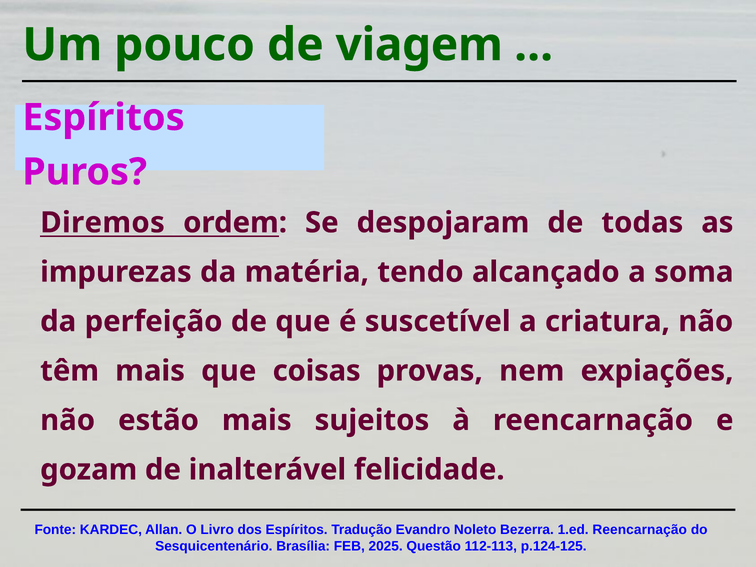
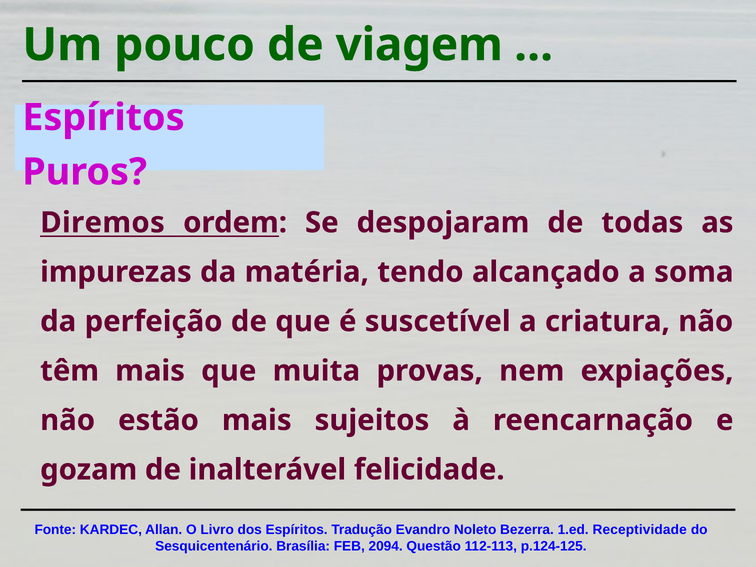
coisas: coisas -> muita (316, 371)
1.ed Reencarnação: Reencarnação -> Receptividade (640, 530)
2025: 2025 -> 2094 (386, 546)
